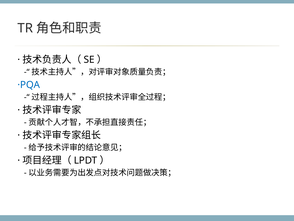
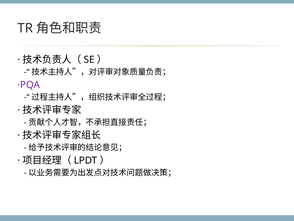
·PQA colour: blue -> purple (29, 85)
